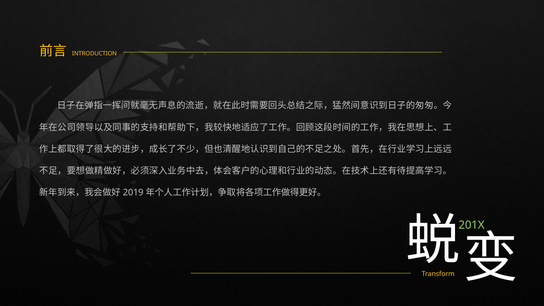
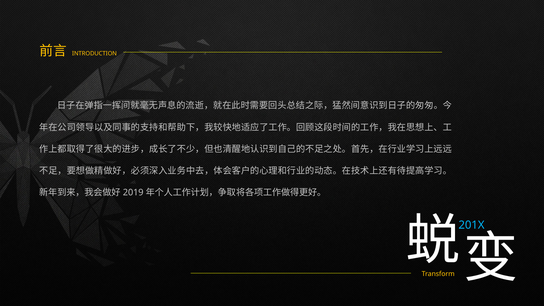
201X colour: light green -> light blue (471, 225)
